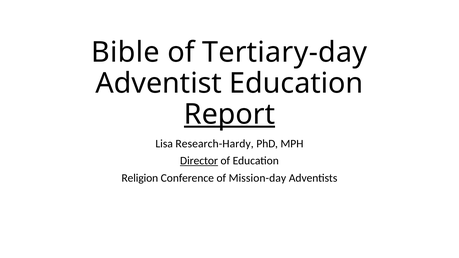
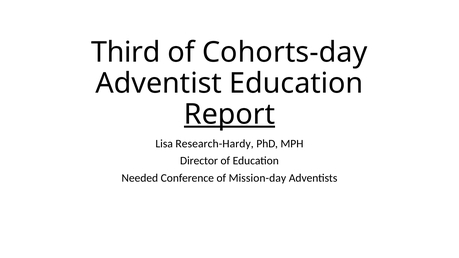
Bible: Bible -> Third (126, 52)
Tertiary-day: Tertiary-day -> Cohorts-day (285, 52)
Director underline: present -> none (199, 161)
Religion: Religion -> Needed (140, 178)
